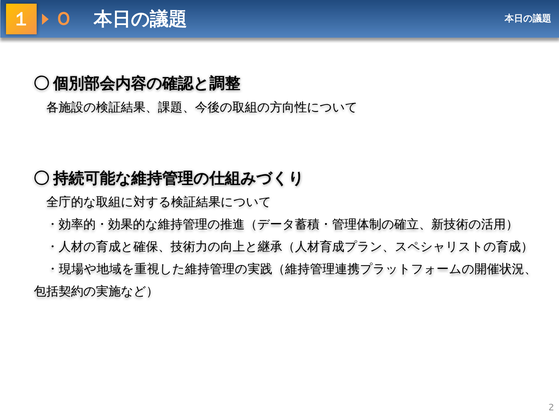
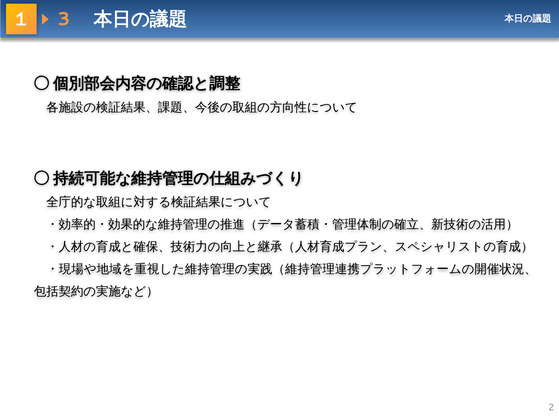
0: 0 -> 3 (64, 19)
